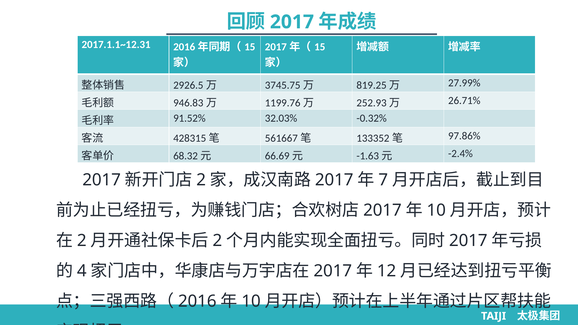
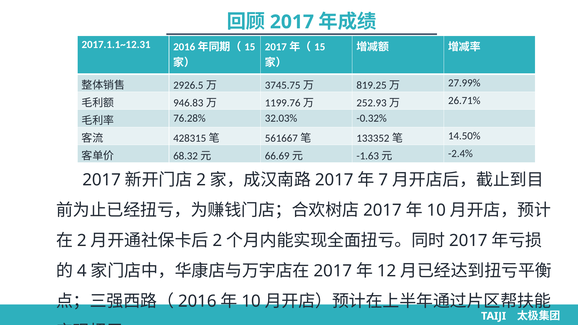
91.52%: 91.52% -> 76.28% (189, 118)
97.86%: 97.86% -> 14.50% (464, 136)
